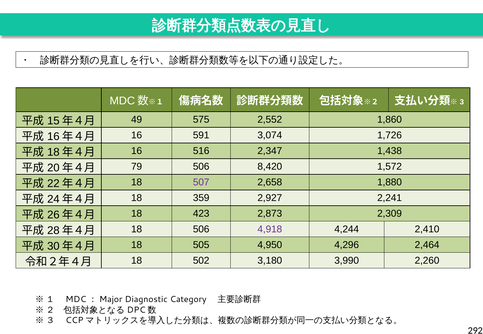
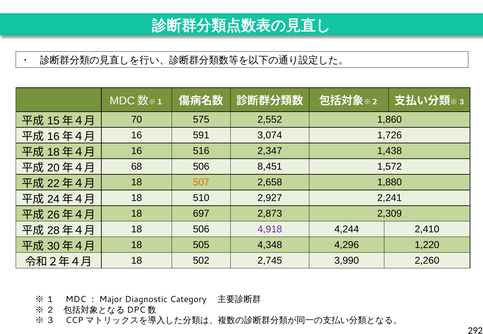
49: 49 -> 70 (137, 120)
79: 79 -> 68 (137, 167)
8,420: 8,420 -> 8,451 (270, 167)
507 colour: purple -> orange (201, 182)
359: 359 -> 510 (201, 198)
423: 423 -> 697 (201, 214)
4,950: 4,950 -> 4,348 (270, 245)
2,464: 2,464 -> 1,220 (427, 245)
3,180: 3,180 -> 2,745 (270, 261)
